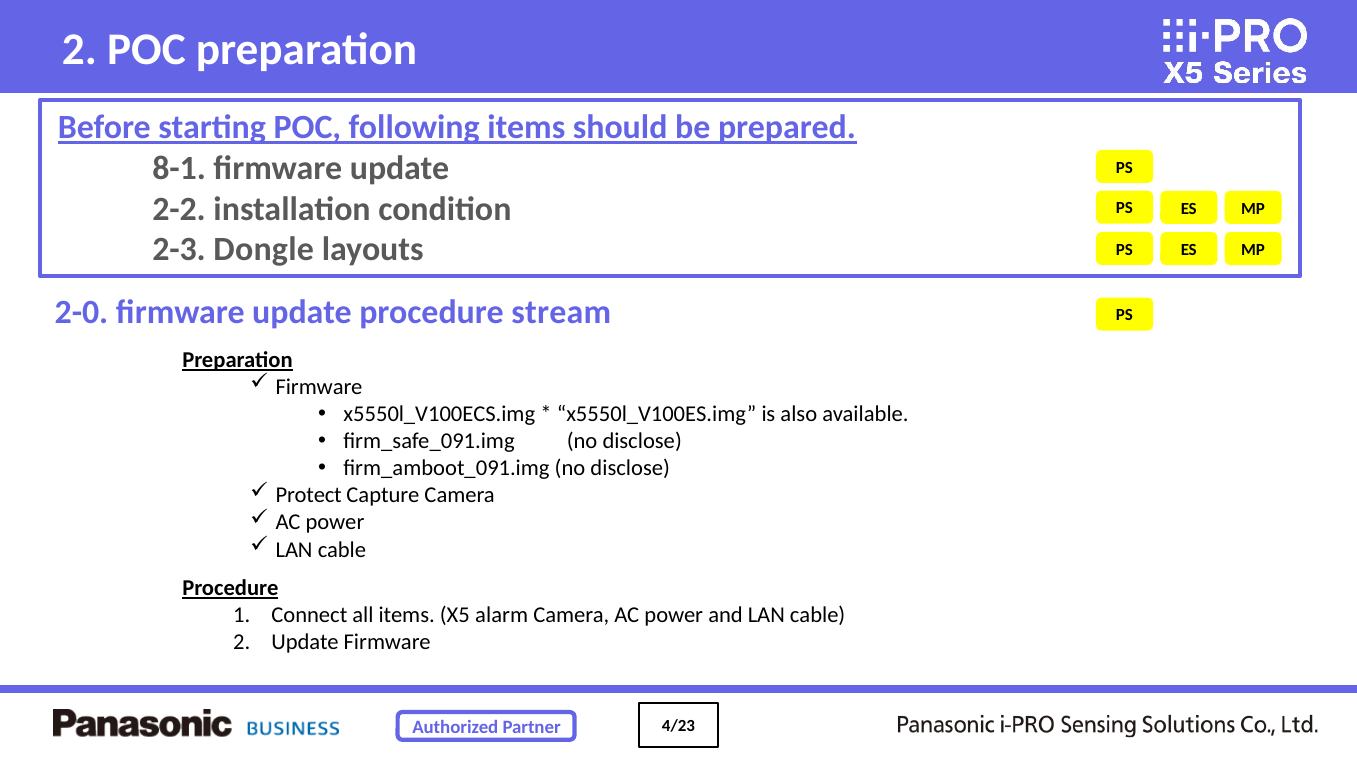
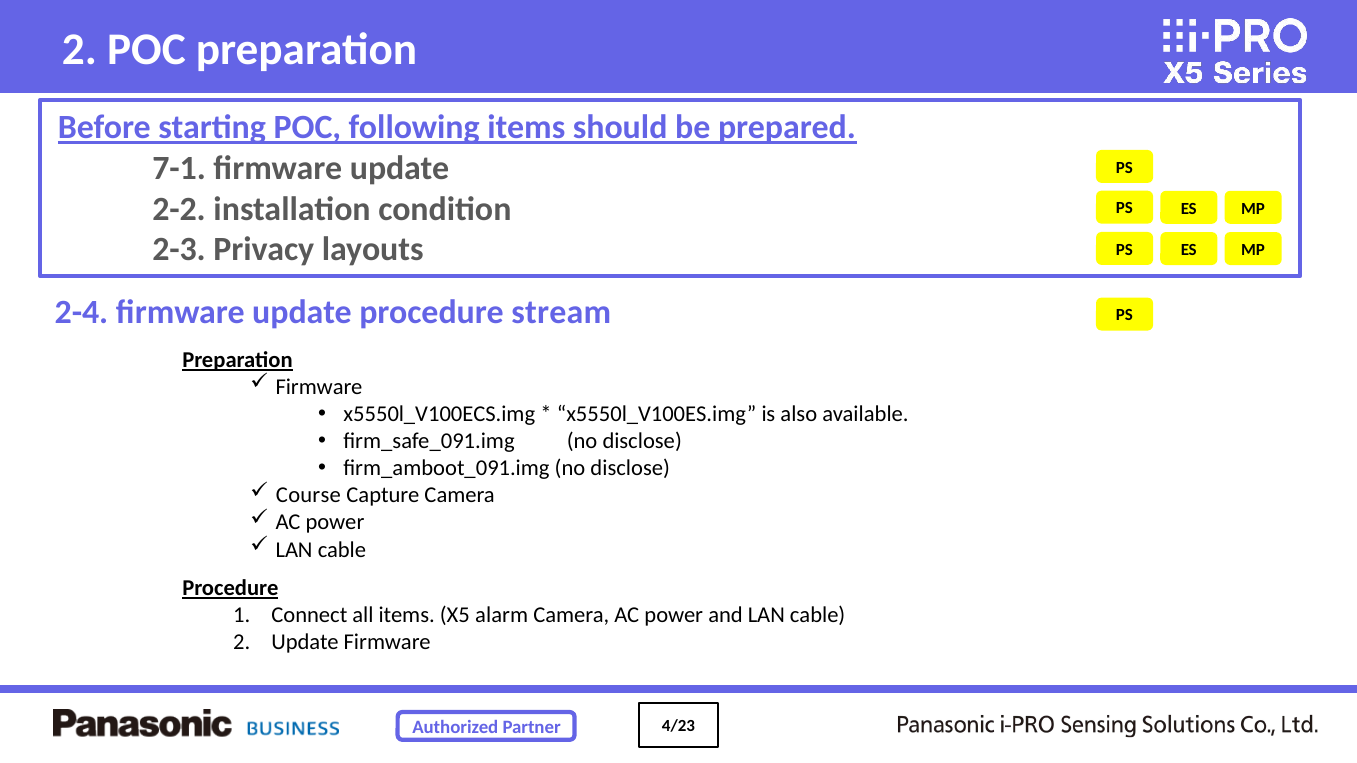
8-1: 8-1 -> 7-1 (179, 168)
Dongle: Dongle -> Privacy (264, 250)
2-0: 2-0 -> 2-4 (81, 313)
Protect: Protect -> Course (308, 496)
